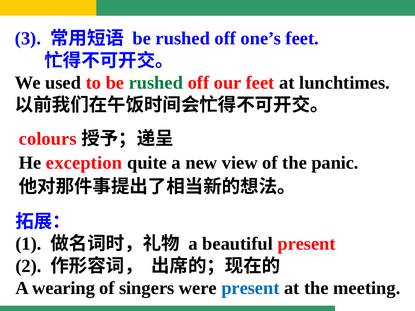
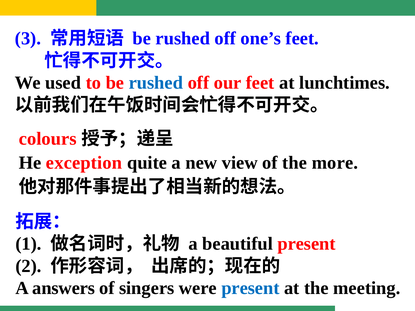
rushed colour: green -> blue (156, 83)
panic: panic -> more (335, 163)
wearing: wearing -> answers (64, 288)
